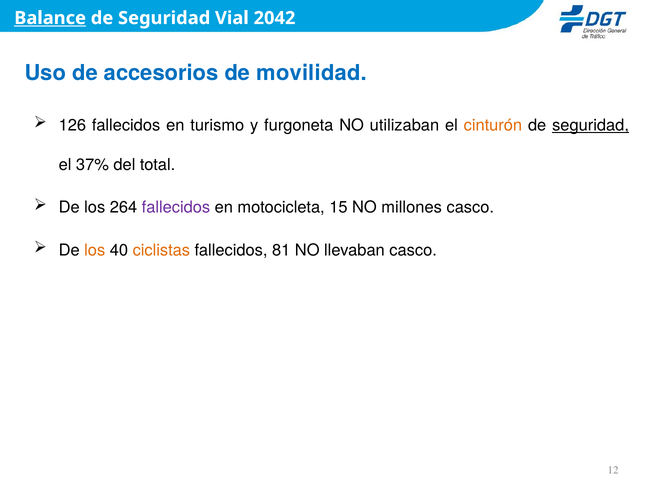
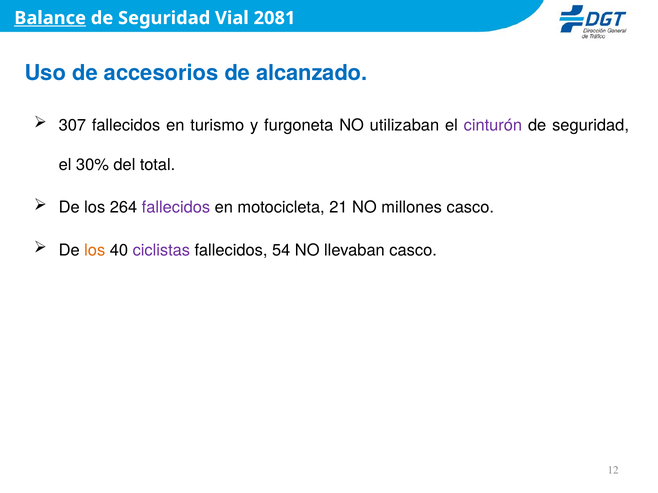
2042: 2042 -> 2081 (275, 18)
movilidad: movilidad -> alcanzado (312, 73)
126: 126 -> 307 (72, 125)
cinturón colour: orange -> purple (493, 125)
seguridad underline: present -> none (591, 125)
37%: 37% -> 30% (92, 165)
15: 15 -> 21 (338, 208)
ciclistas colour: orange -> purple (161, 250)
81: 81 -> 54 (281, 250)
